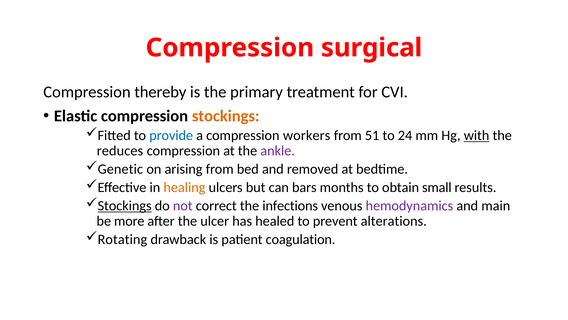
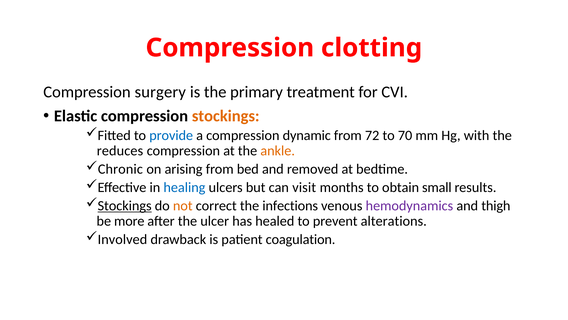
surgical: surgical -> clotting (372, 48)
thereby: thereby -> surgery (160, 92)
workers: workers -> dynamic (307, 135)
51: 51 -> 72 (372, 135)
24: 24 -> 70 (405, 135)
with underline: present -> none (477, 135)
ankle colour: purple -> orange (278, 151)
Genetic: Genetic -> Chronic (120, 169)
healing colour: orange -> blue (184, 187)
bars: bars -> visit (304, 187)
not colour: purple -> orange (183, 205)
main: main -> thigh (496, 205)
Rotating: Rotating -> Involved (122, 239)
